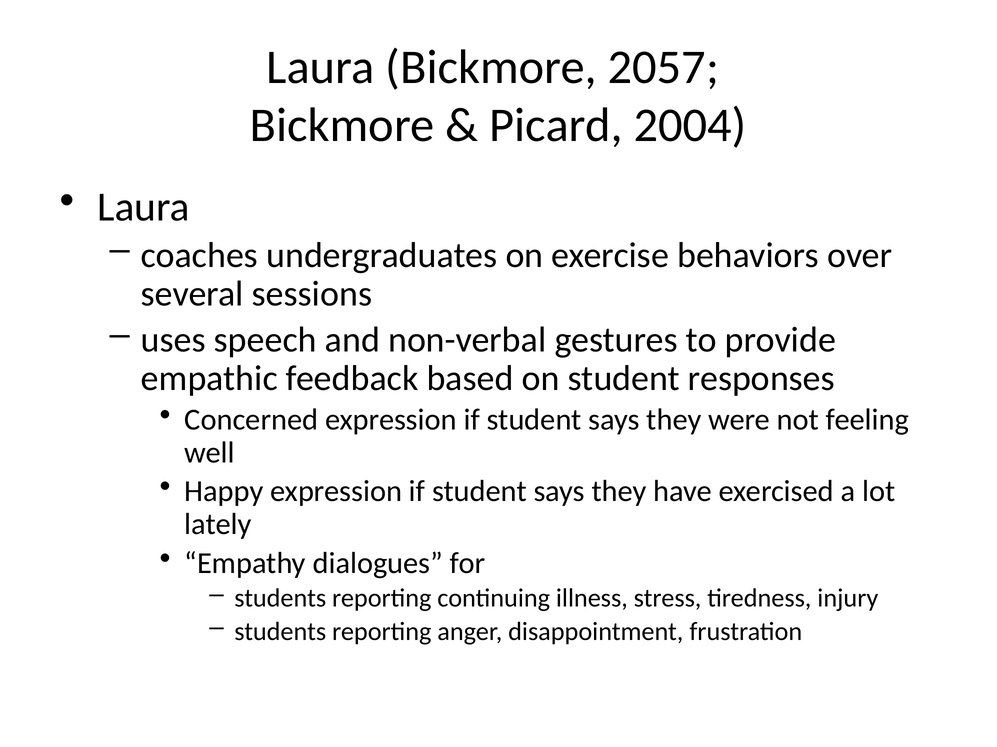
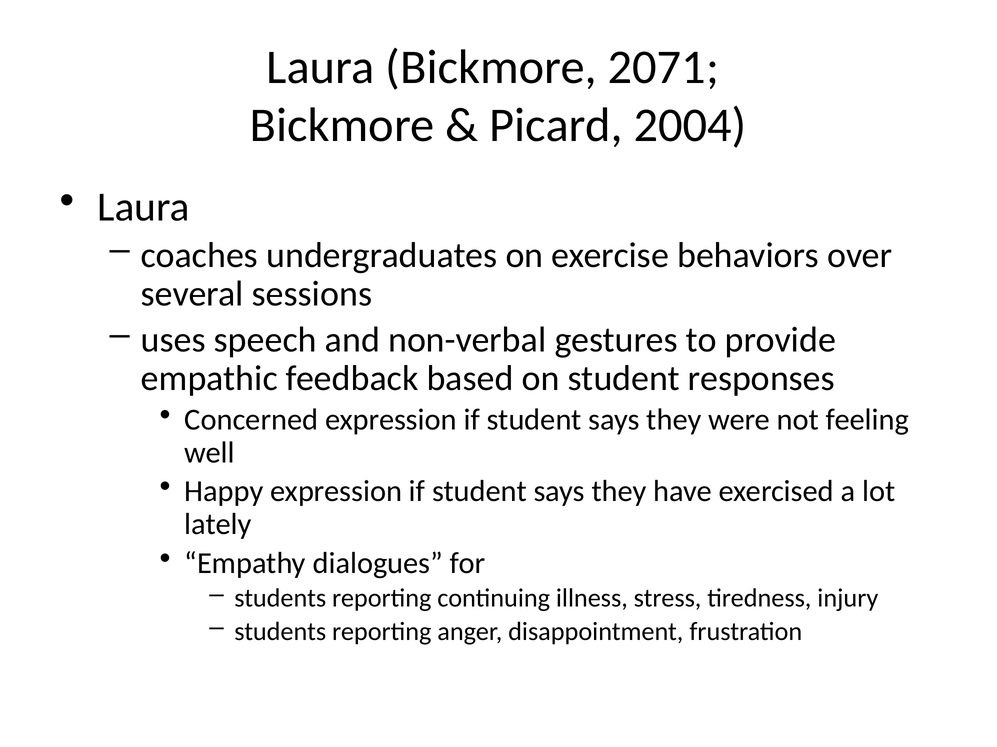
2057: 2057 -> 2071 (663, 67)
